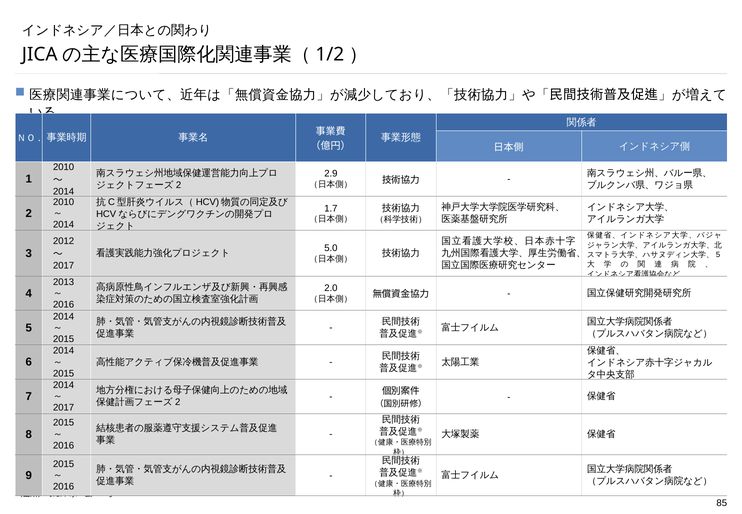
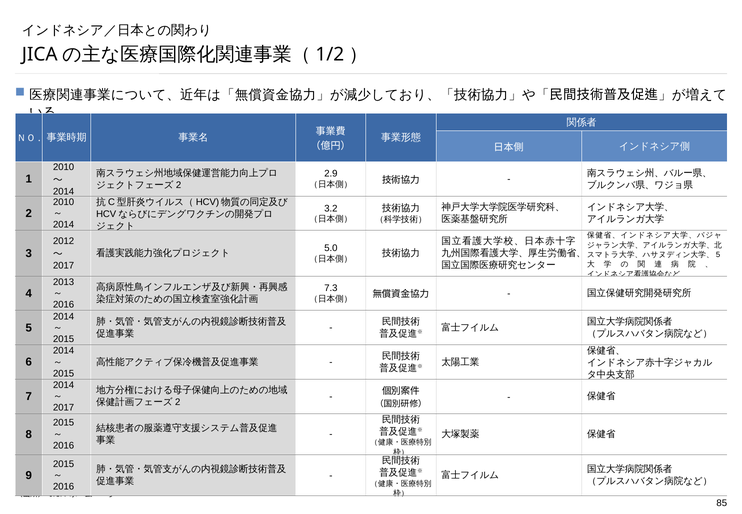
1.7: 1.7 -> 3.2 (331, 208)
2.0: 2.0 -> 7.3 (331, 288)
